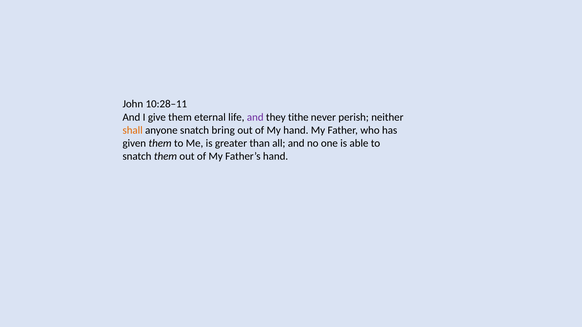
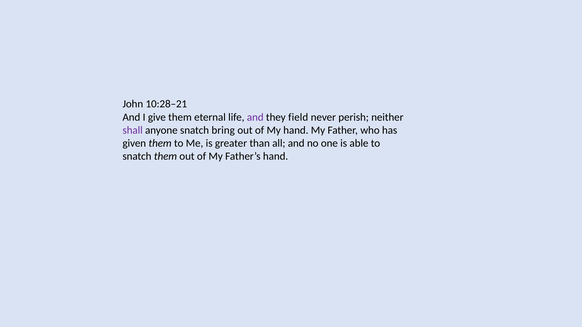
10:28–11: 10:28–11 -> 10:28–21 (166, 104)
tithe: tithe -> field (298, 117)
shall colour: orange -> purple (133, 130)
